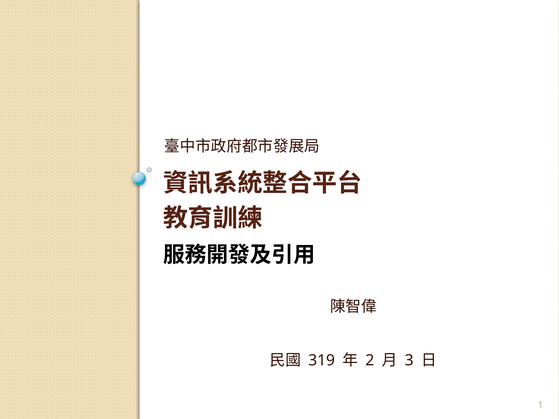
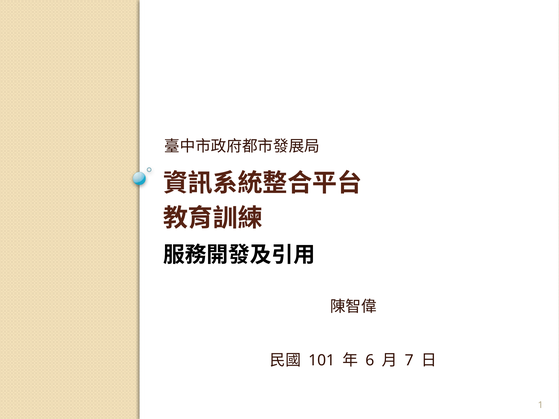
319: 319 -> 101 (322, 361)
2: 2 -> 6 (370, 361)
3: 3 -> 7 (409, 361)
